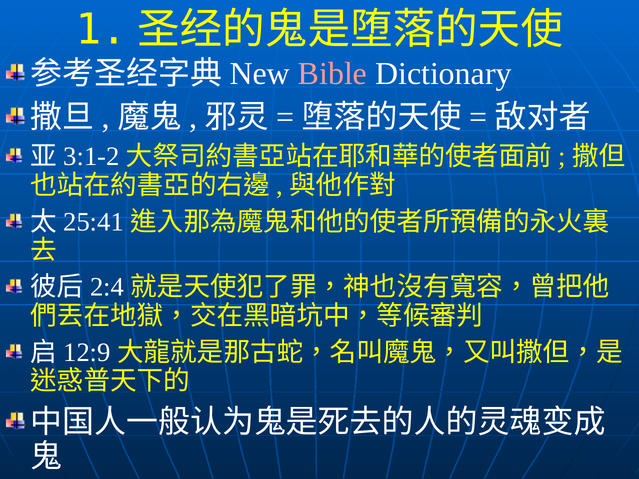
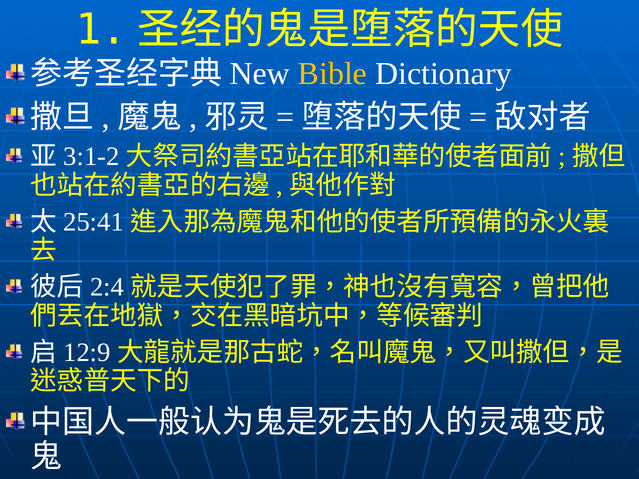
Bible colour: pink -> yellow (333, 74)
